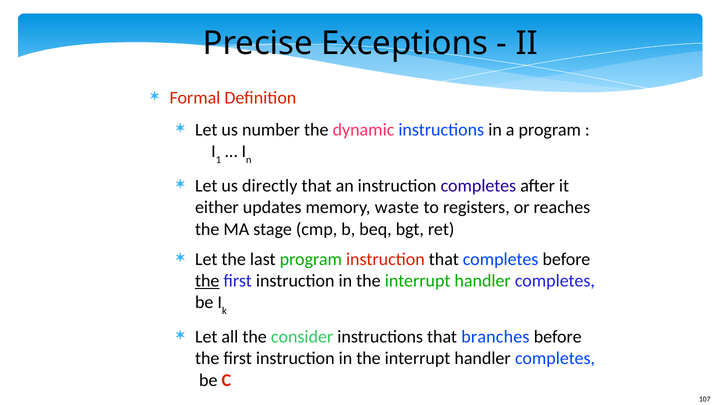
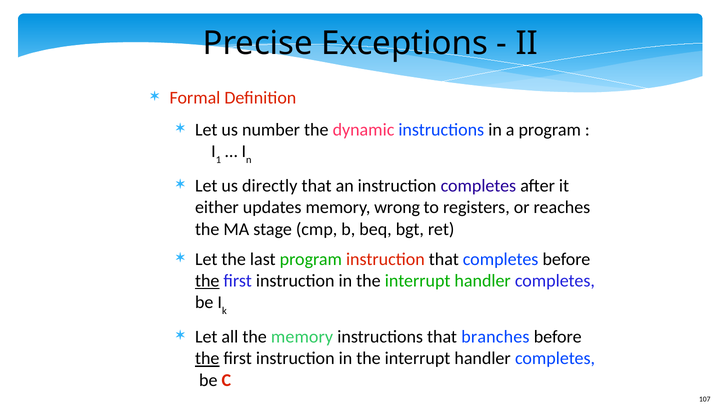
waste: waste -> wrong (397, 208)
the consider: consider -> memory (302, 337)
the underline: none -> present (207, 359)
